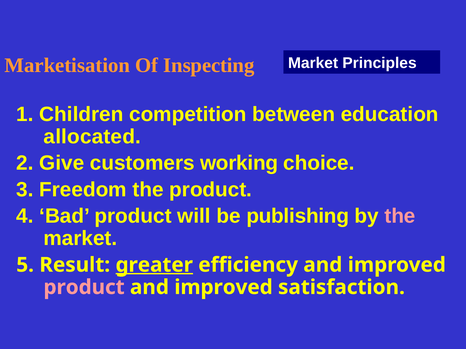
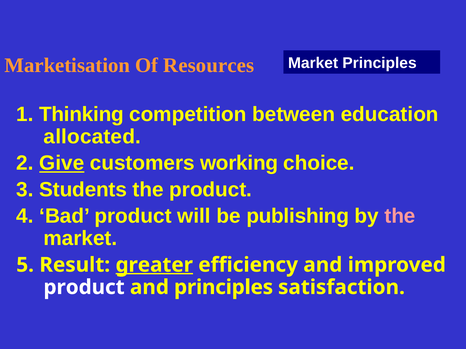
Inspecting: Inspecting -> Resources (209, 66)
Children: Children -> Thinking (81, 114)
Give underline: none -> present (62, 163)
Freedom: Freedom -> Students (83, 190)
product colour: pink -> white (84, 288)
improved: improved -> principles (224, 288)
